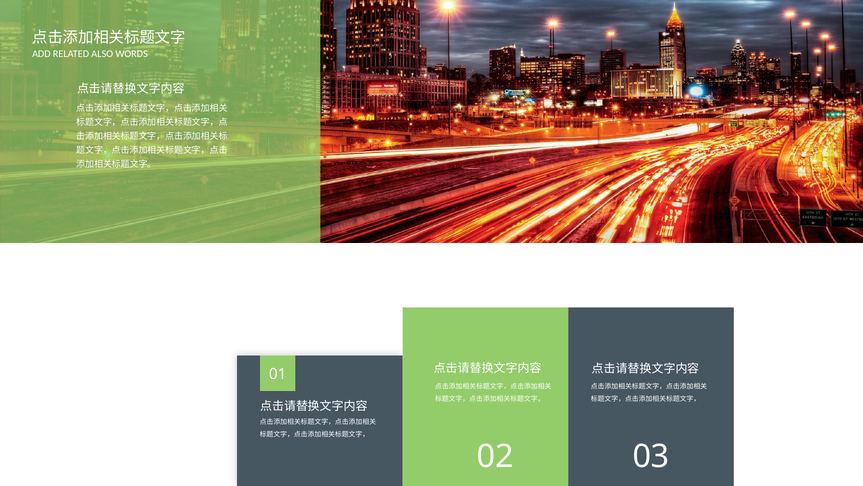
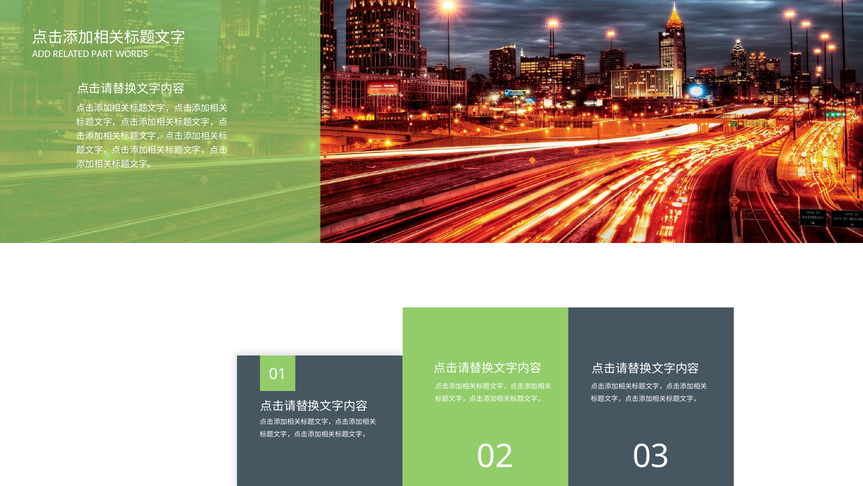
ALSO: ALSO -> PART (102, 54)
